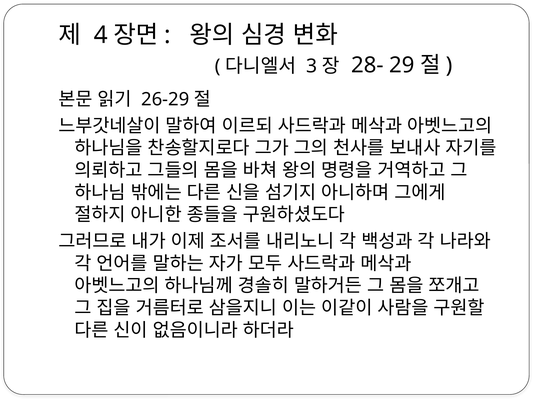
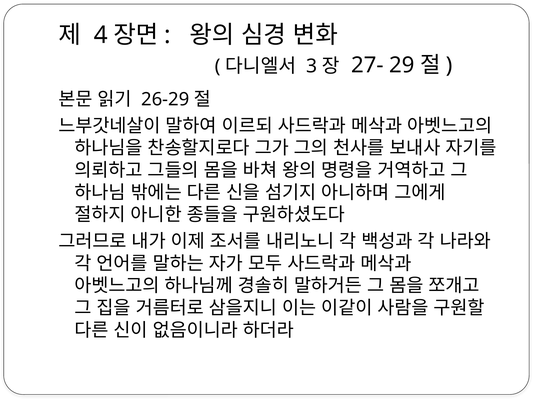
28-: 28- -> 27- (367, 65)
